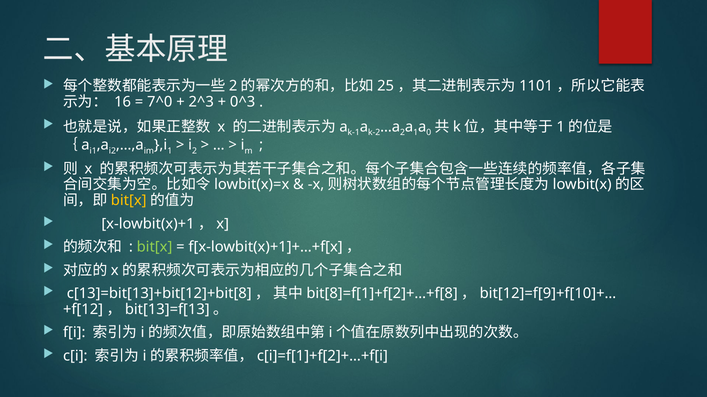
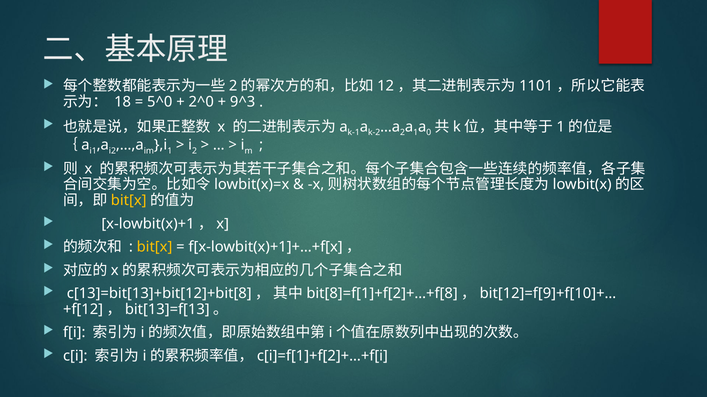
25: 25 -> 12 (386, 86)
16: 16 -> 18 (123, 102)
7^0: 7^0 -> 5^0 (160, 102)
2^3: 2^3 -> 2^0 (201, 102)
0^3: 0^3 -> 9^3 (243, 102)
bit[x colour: light green -> yellow (155, 247)
